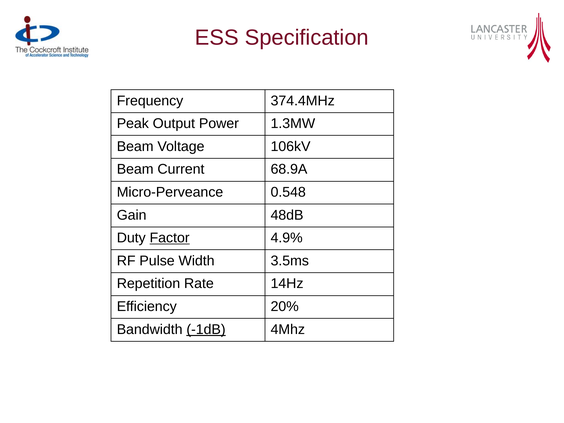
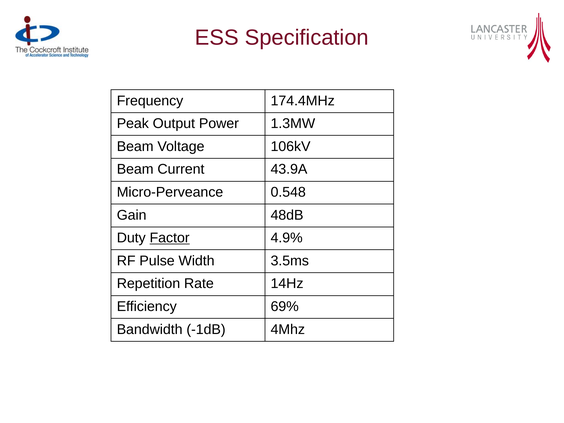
374.4MHz: 374.4MHz -> 174.4MHz (303, 101)
68.9A: 68.9A -> 43.9A (289, 169)
20%: 20% -> 69% (285, 307)
-1dB underline: present -> none (206, 329)
